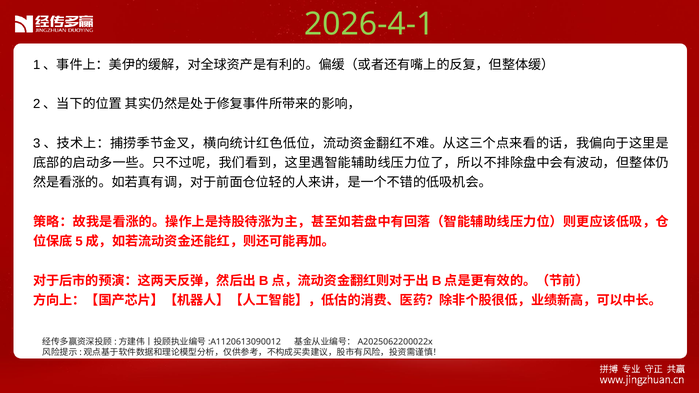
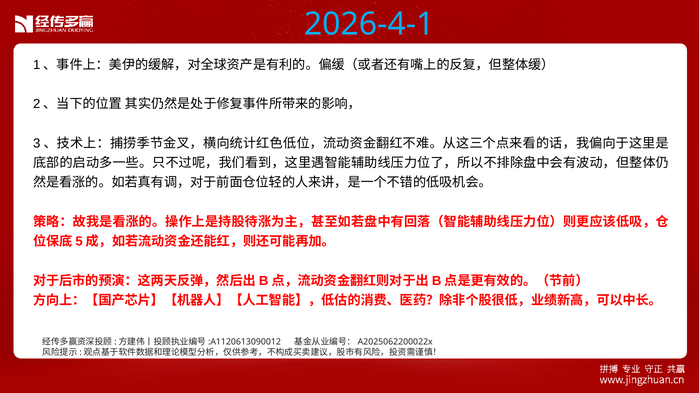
2026-4-1 colour: light green -> light blue (369, 24)
